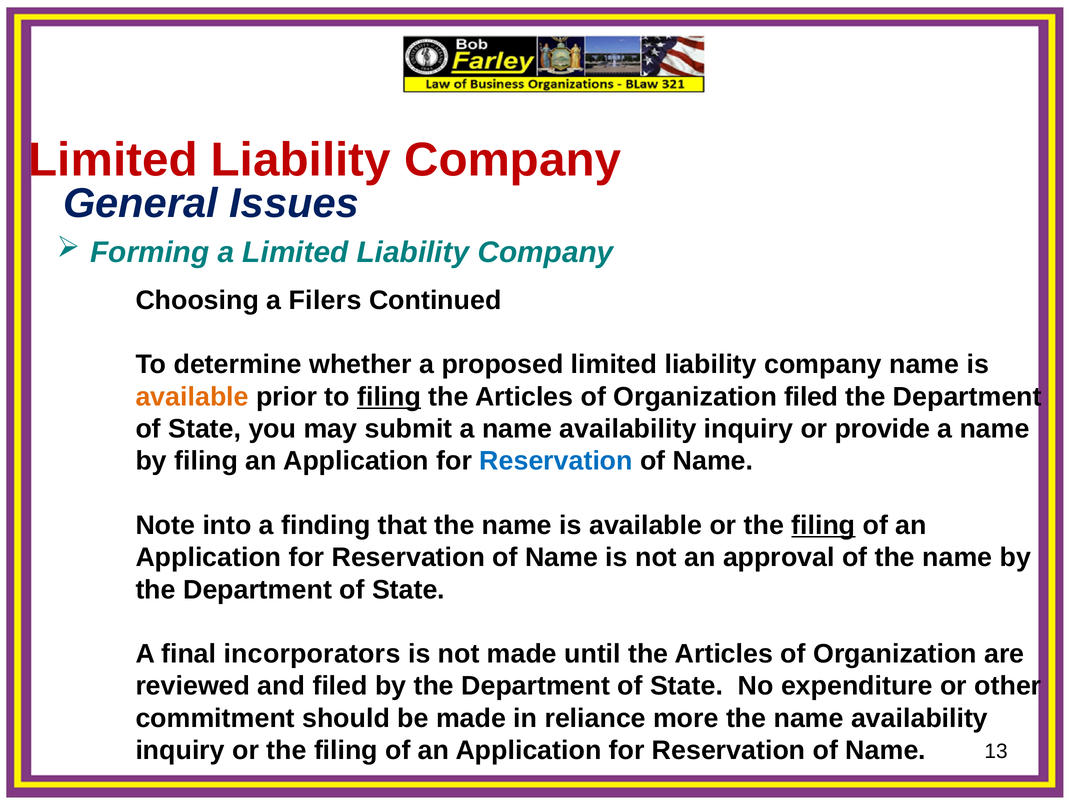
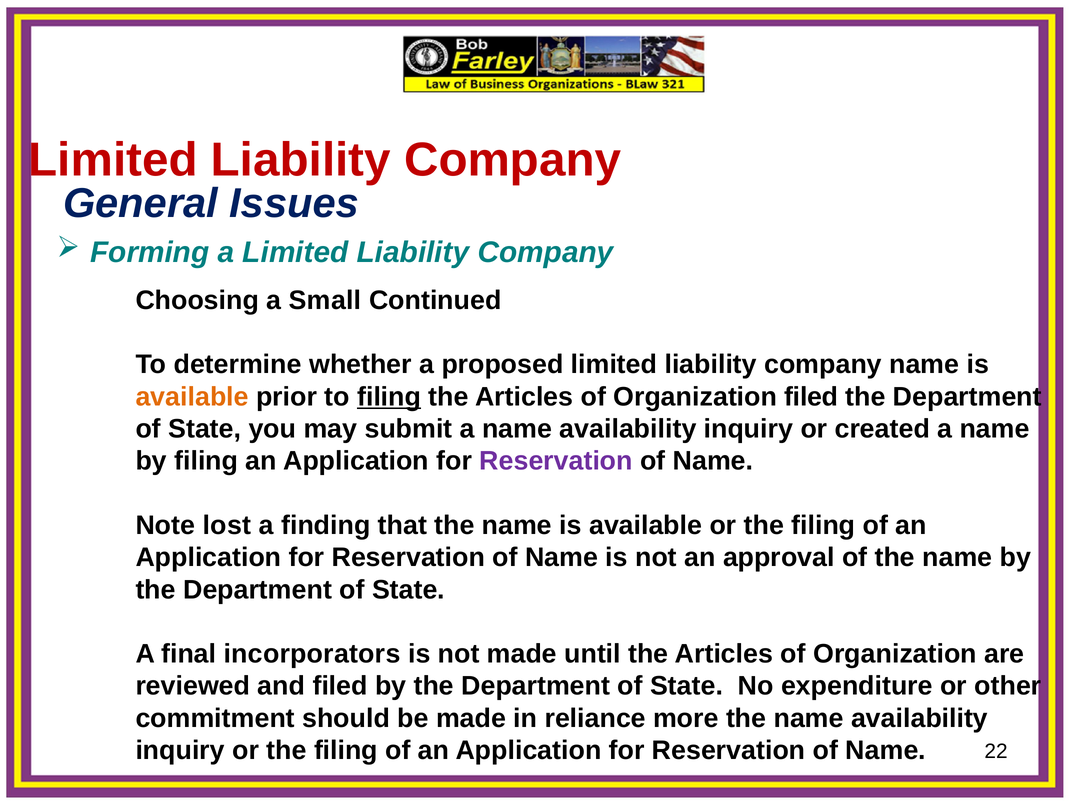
Filers: Filers -> Small (325, 300)
provide: provide -> created (882, 429)
Reservation colour: blue -> purple (556, 461)
into: into -> lost (227, 525)
filing underline: present -> none (823, 525)
13: 13 -> 22 (996, 751)
